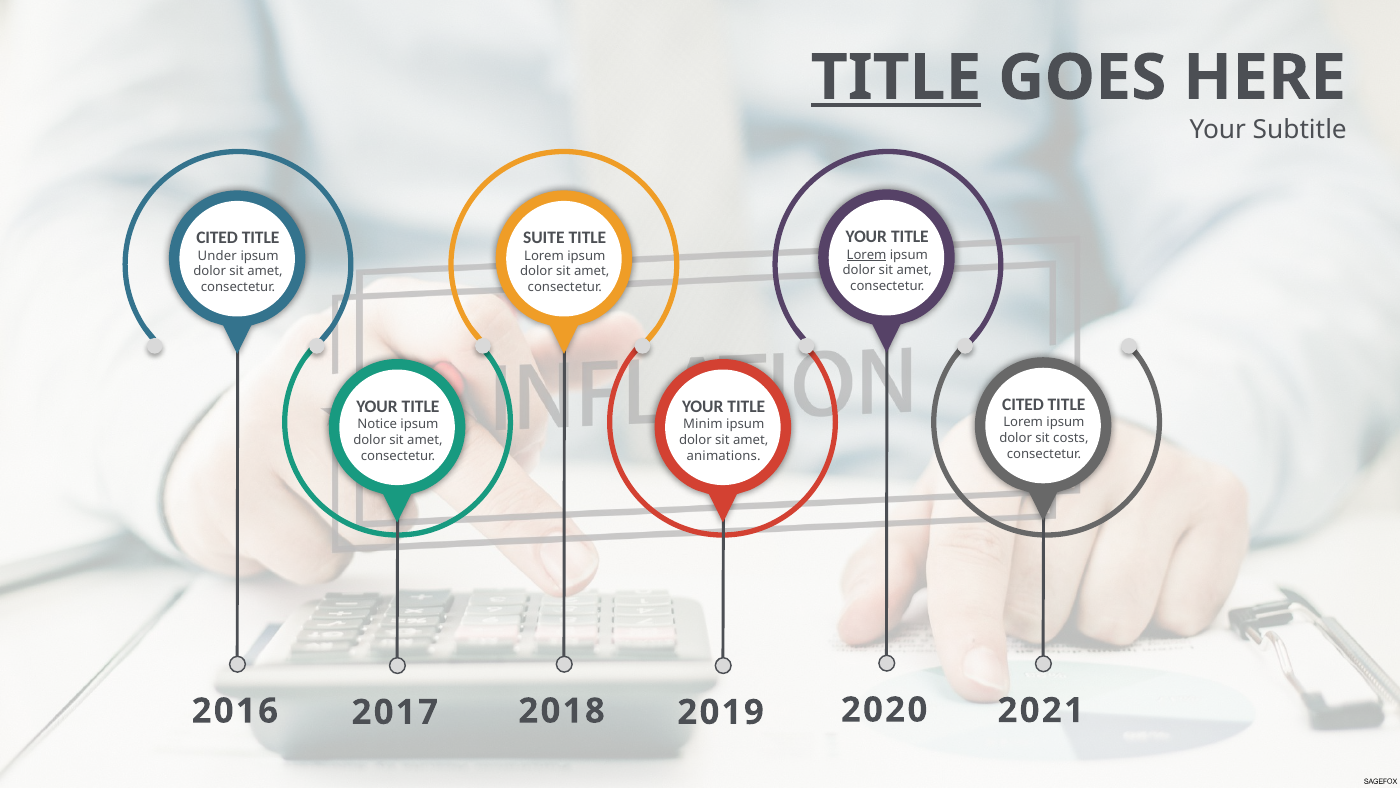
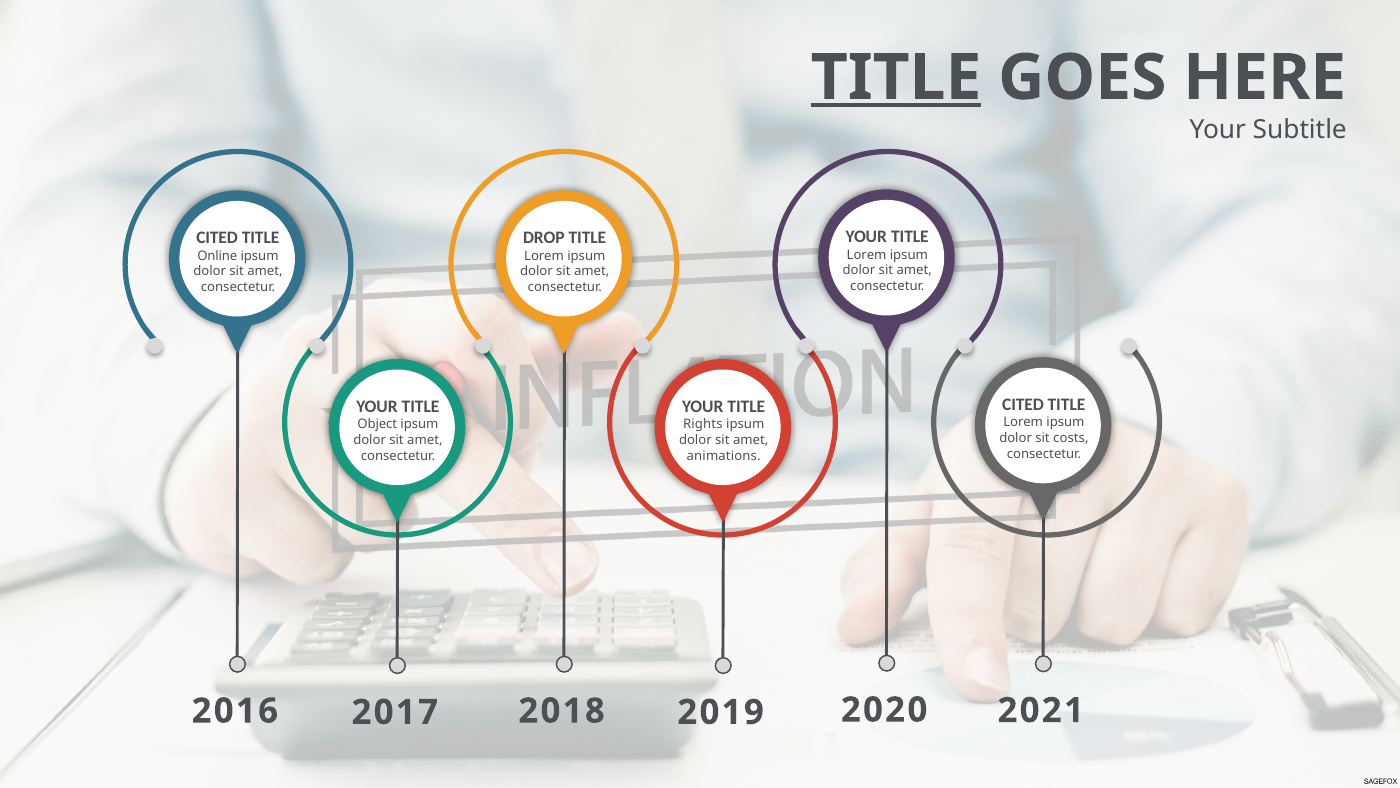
SUITE: SUITE -> DROP (544, 237)
Lorem underline: present -> none (867, 255)
Under: Under -> Online (217, 256)
Notice: Notice -> Object (377, 424)
Minim: Minim -> Rights (703, 424)
